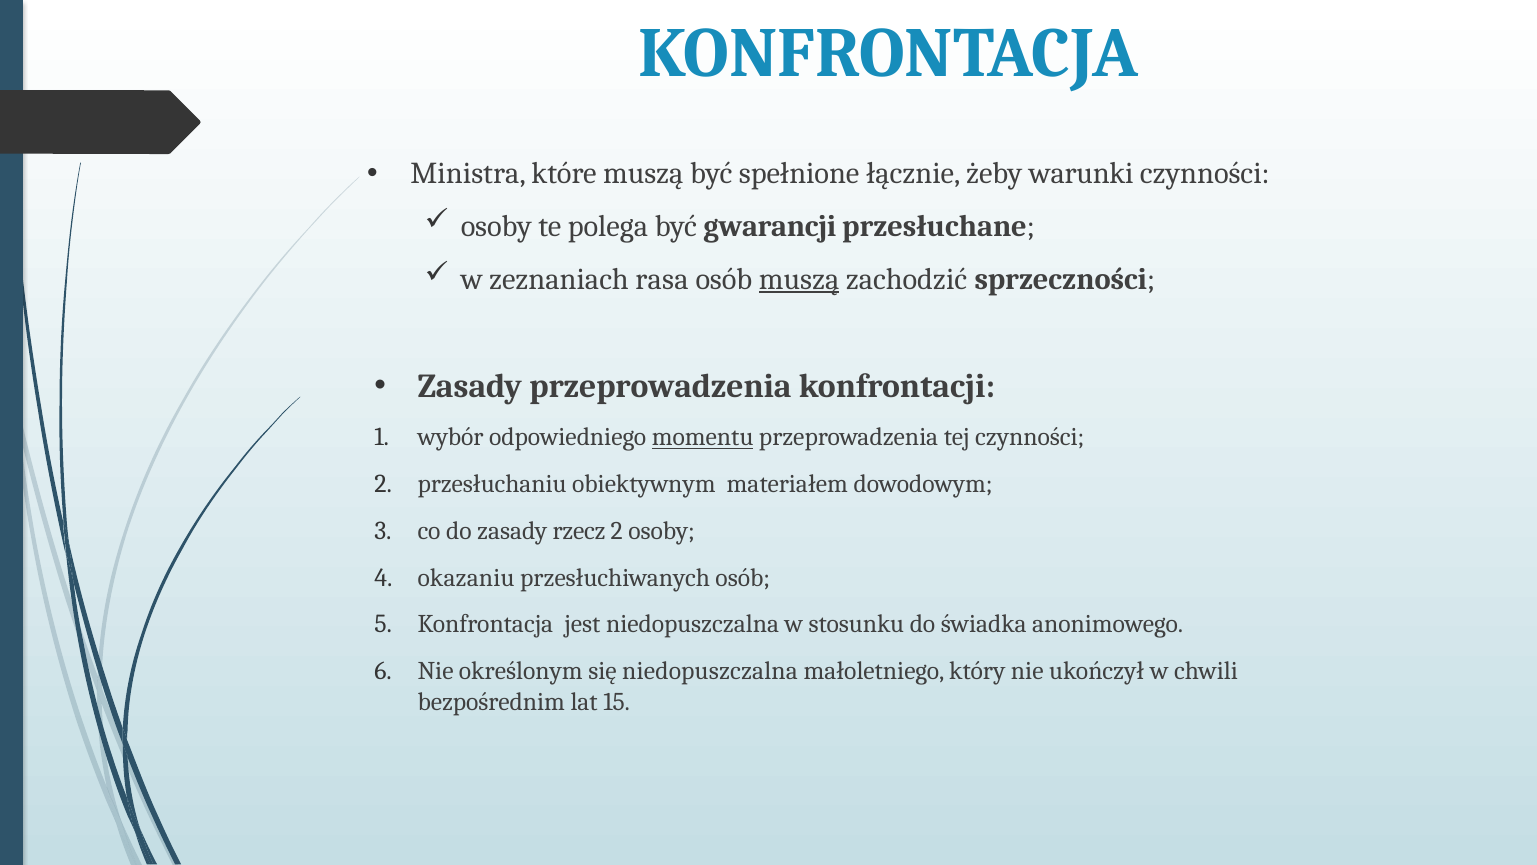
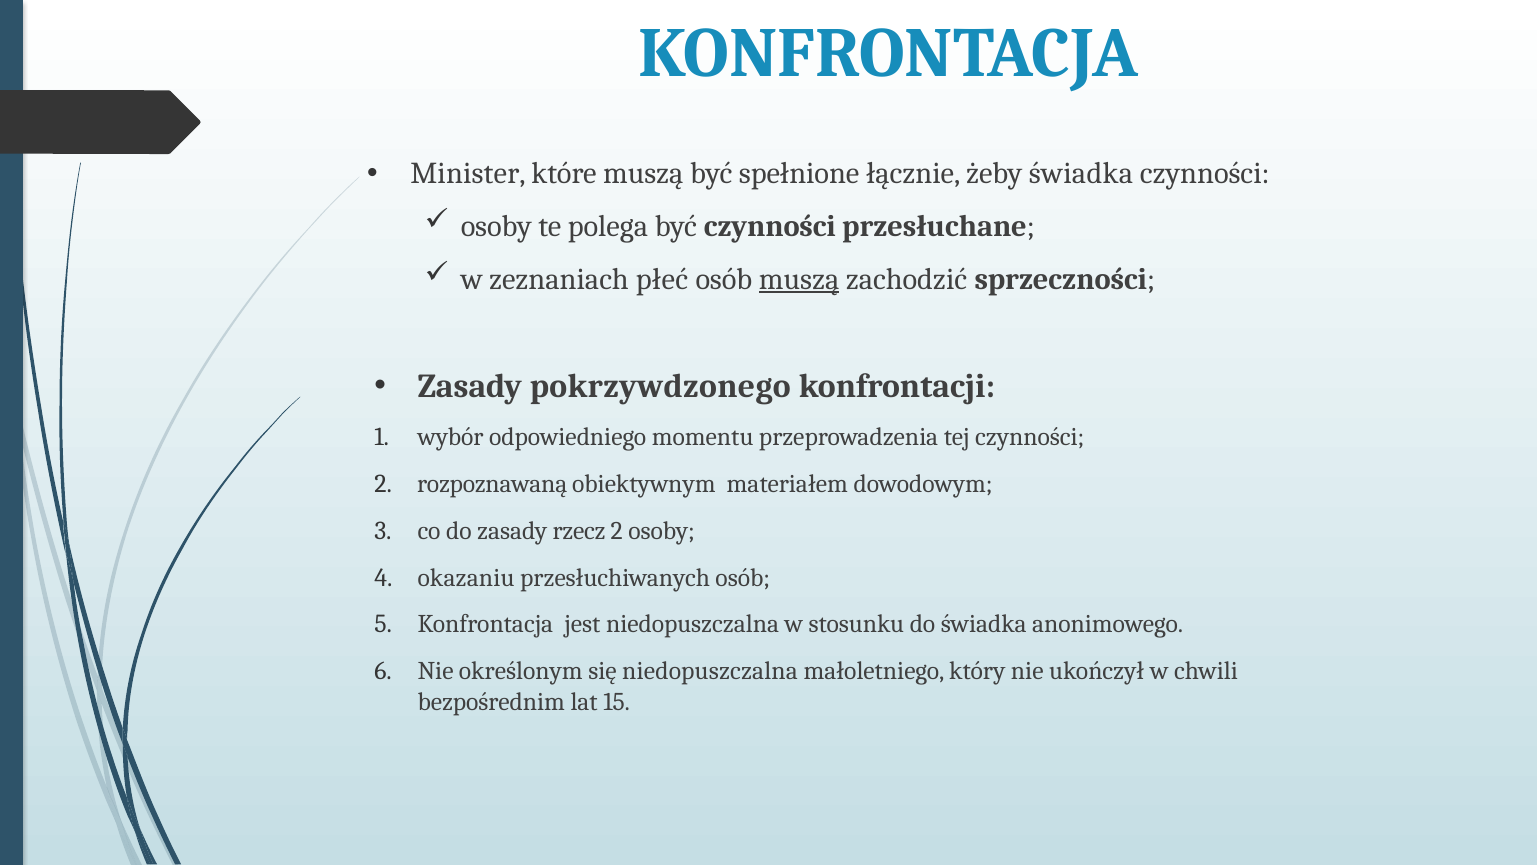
Ministra: Ministra -> Minister (468, 174)
żeby warunki: warunki -> świadka (1081, 174)
być gwarancji: gwarancji -> czynności (770, 226)
rasa: rasa -> płeć (662, 279)
Zasady przeprowadzenia: przeprowadzenia -> pokrzywdzonego (660, 386)
momentu underline: present -> none (703, 437)
przesłuchaniu: przesłuchaniu -> rozpoznawaną (492, 484)
